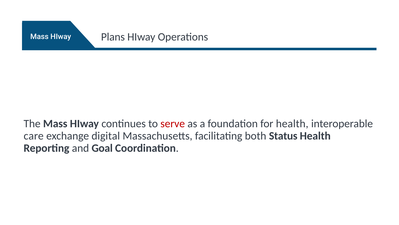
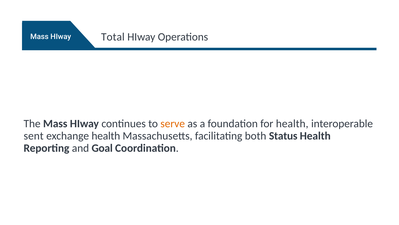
Plans: Plans -> Total (113, 37)
serve colour: red -> orange (173, 124)
care: care -> sent (34, 136)
exchange digital: digital -> health (106, 136)
